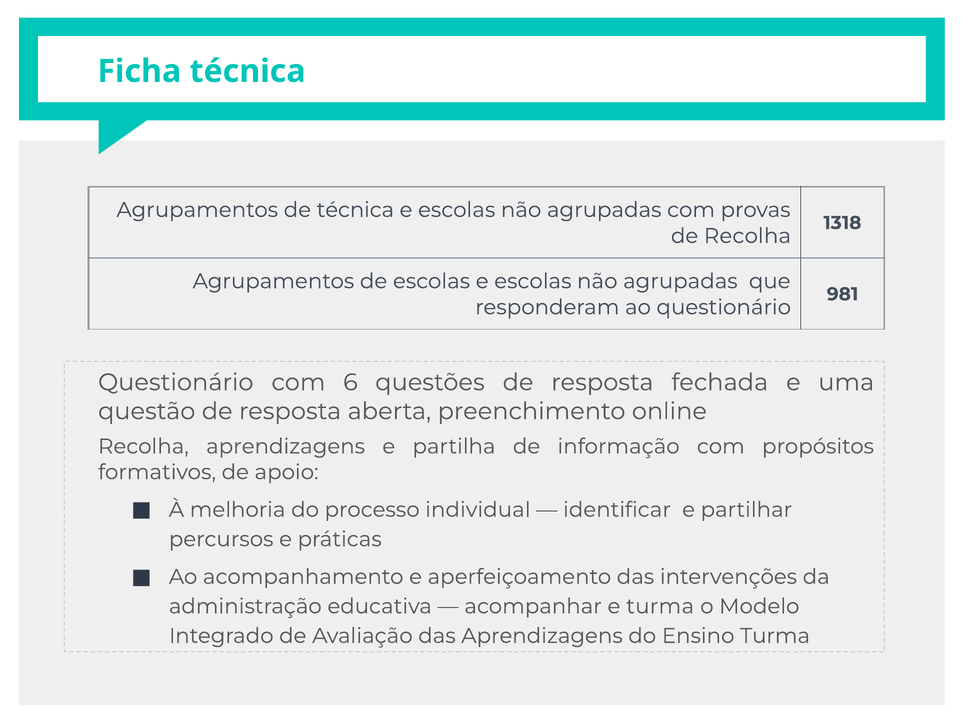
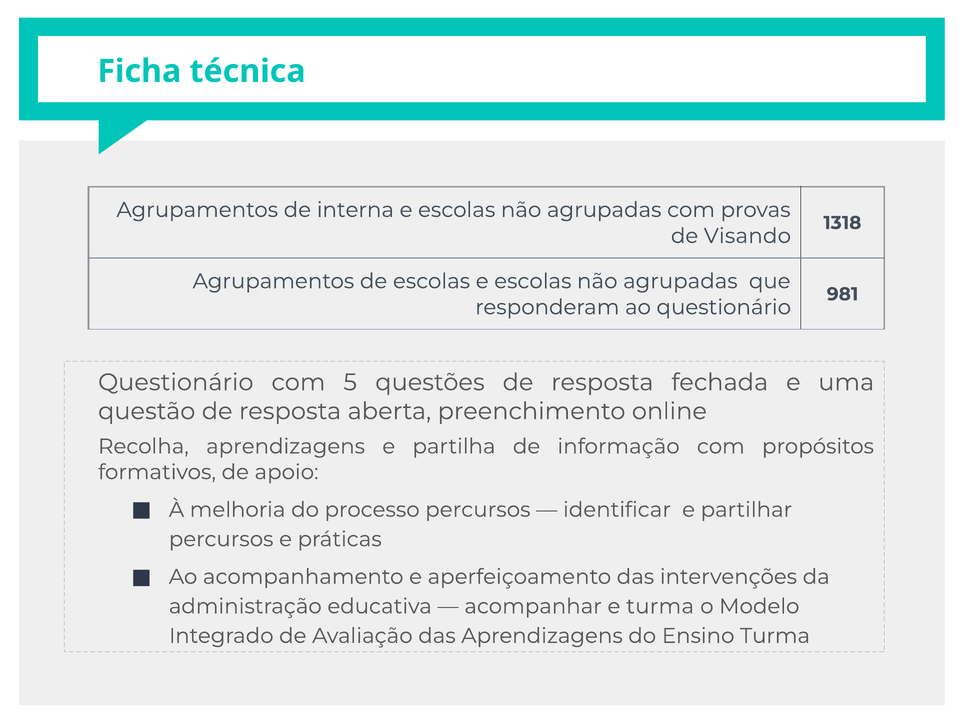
de técnica: técnica -> interna (355, 210)
de Recolha: Recolha -> Visando (747, 236)
6: 6 -> 5 (350, 382)
processo individual: individual -> percursos (478, 510)
